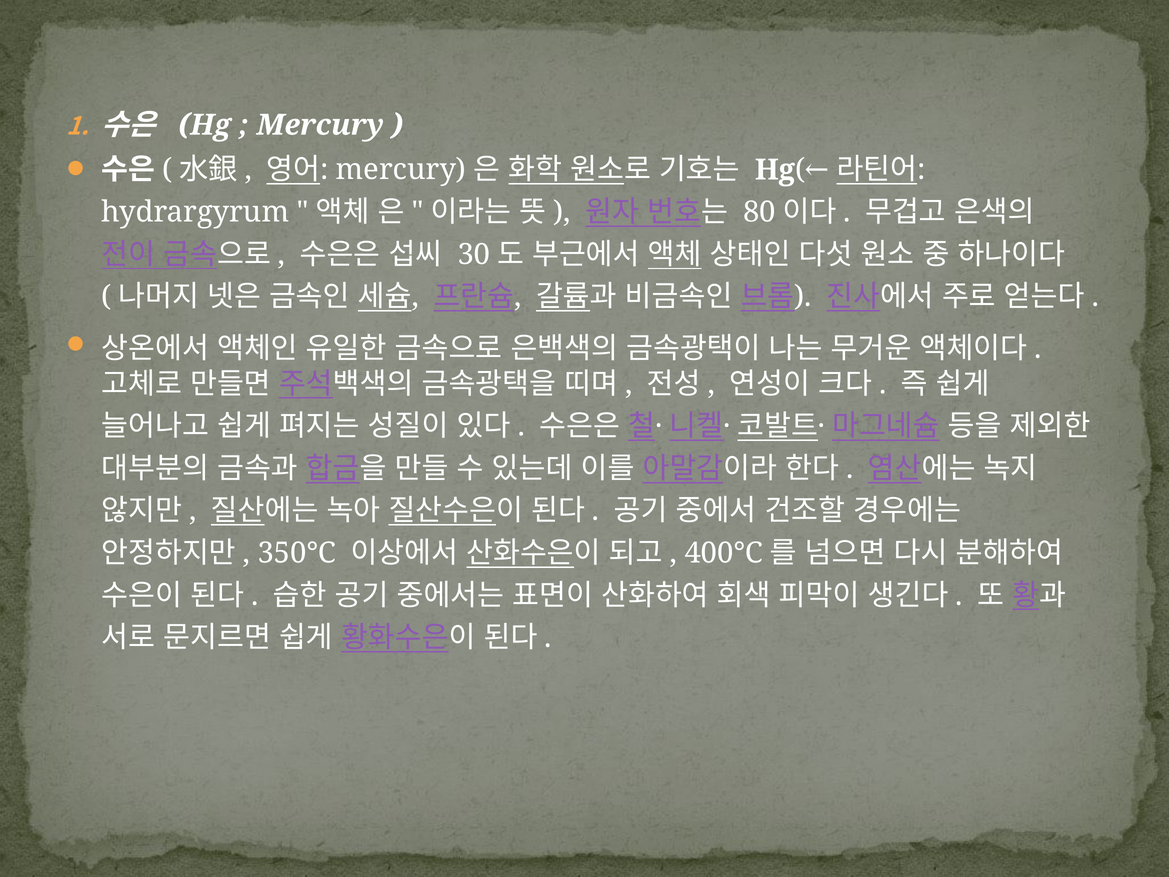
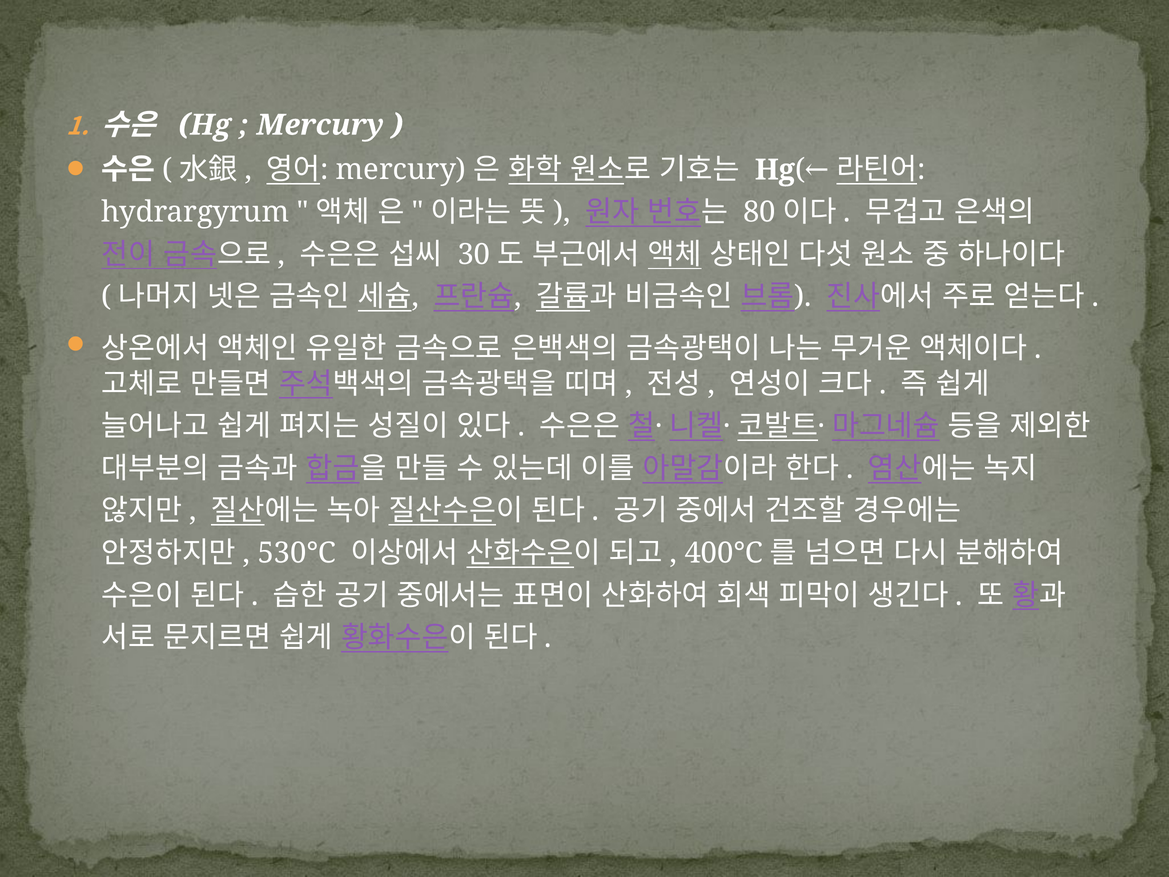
350℃: 350℃ -> 530℃ (297, 553)
